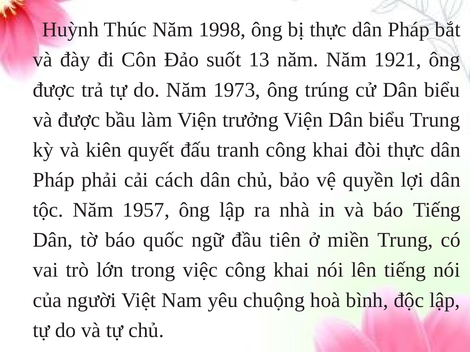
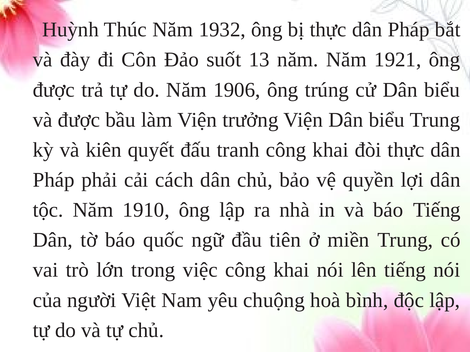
1998: 1998 -> 1932 (222, 30)
1973: 1973 -> 1906 (237, 90)
1957: 1957 -> 1910 (146, 210)
